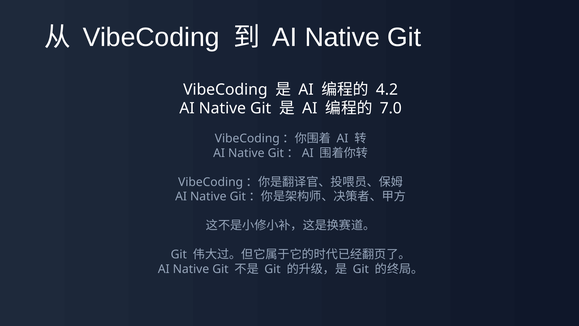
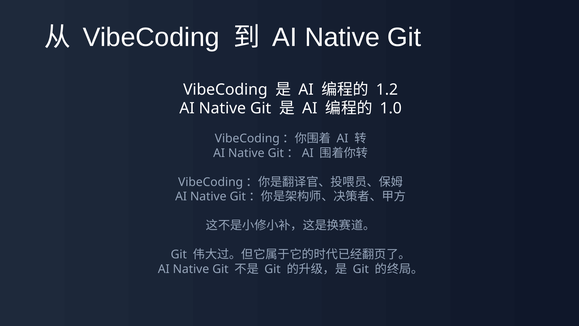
4.2: 4.2 -> 1.2 (387, 90)
7.0: 7.0 -> 1.0 (391, 108)
